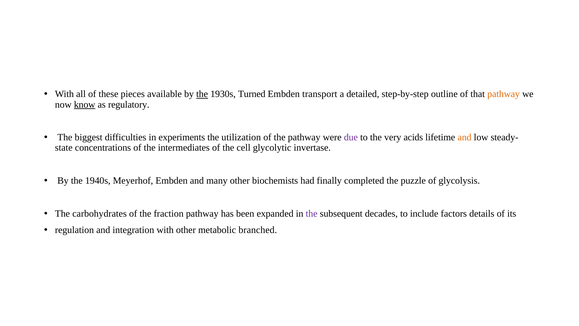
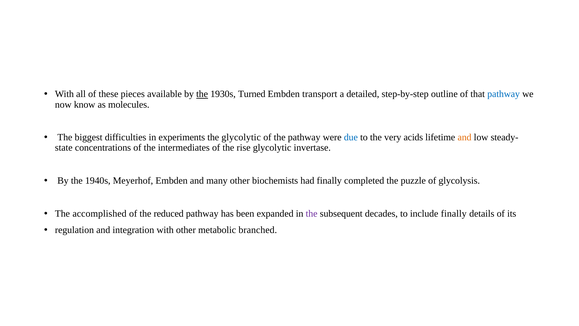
pathway colour: orange -> blue (504, 94)
know underline: present -> none (85, 104)
regulatory: regulatory -> molecules (129, 104)
the utilization: utilization -> glycolytic (241, 137)
due colour: purple -> blue (351, 137)
cell: cell -> rise (244, 148)
carbohydrates: carbohydrates -> accomplished (100, 213)
fraction: fraction -> reduced (169, 213)
include factors: factors -> finally (454, 213)
